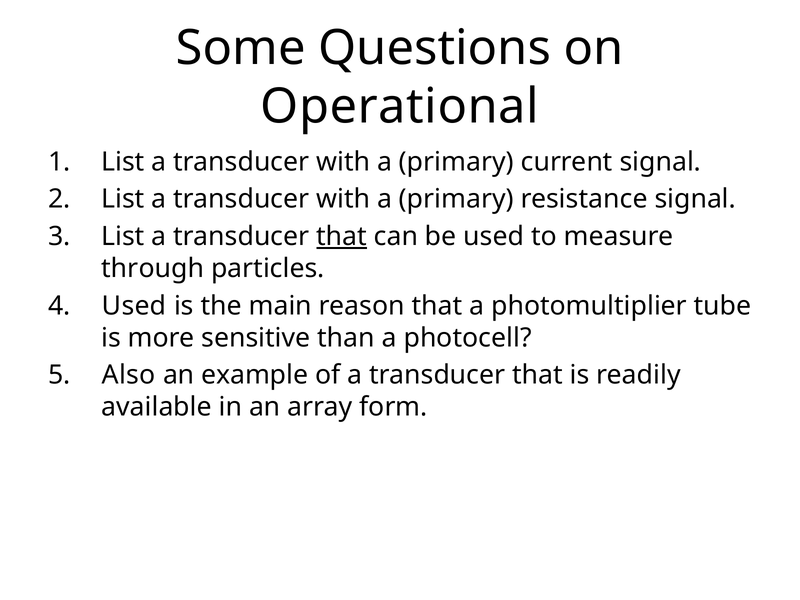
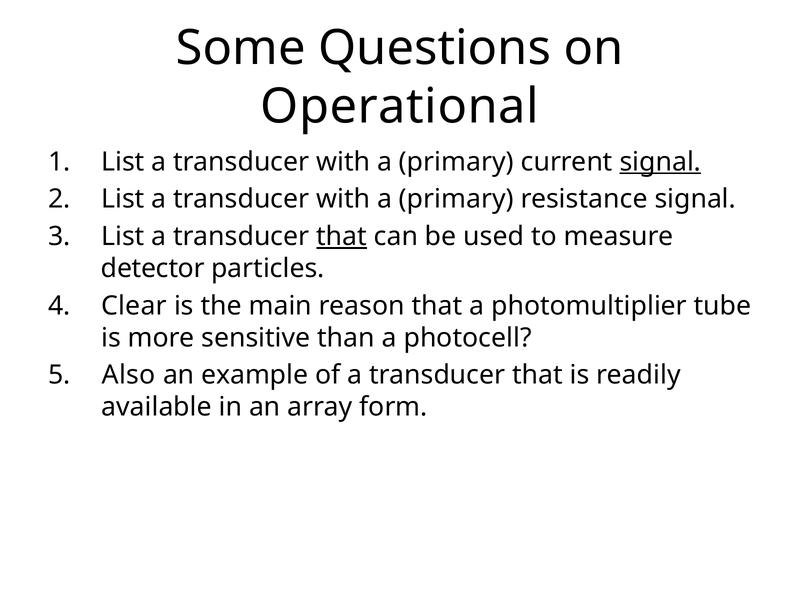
signal underline: none -> present (660, 162)
through: through -> detector (153, 269)
Used: Used -> Clear (134, 306)
